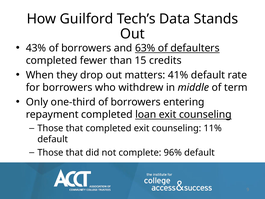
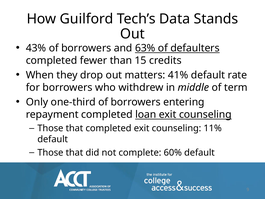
96%: 96% -> 60% (173, 152)
